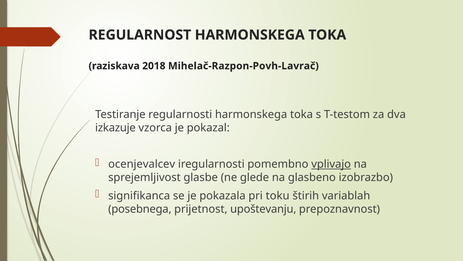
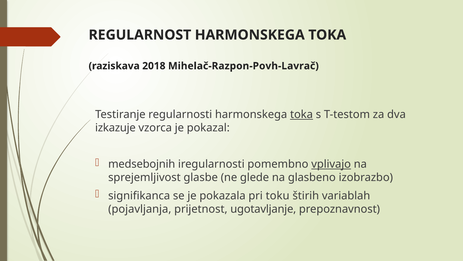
toka underline: none -> present (302, 114)
ocenjevalcev: ocenjevalcev -> medsebojnih (142, 164)
posebnega: posebnega -> pojavljanja (140, 209)
upoštevanju: upoštevanju -> ugotavljanje (263, 209)
